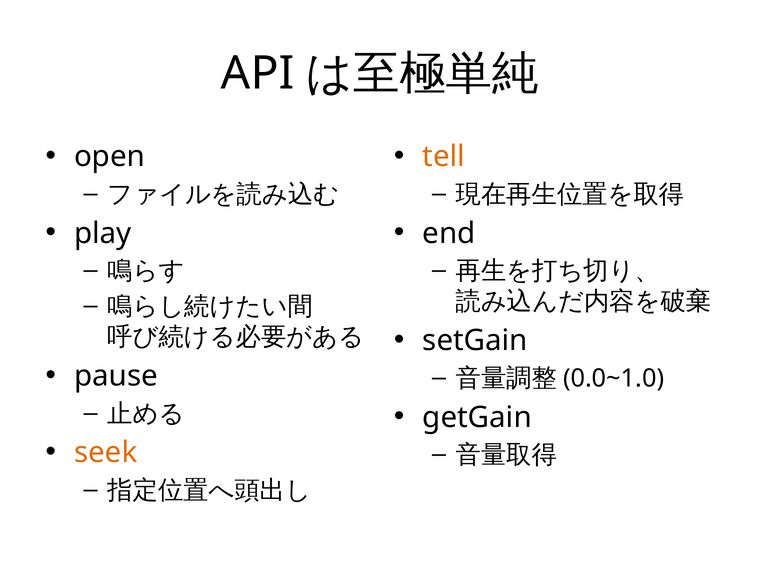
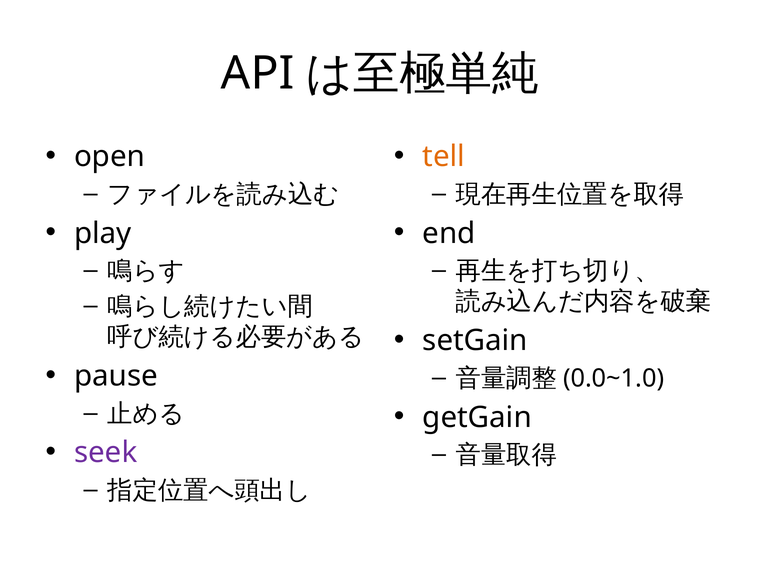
seek colour: orange -> purple (106, 453)
